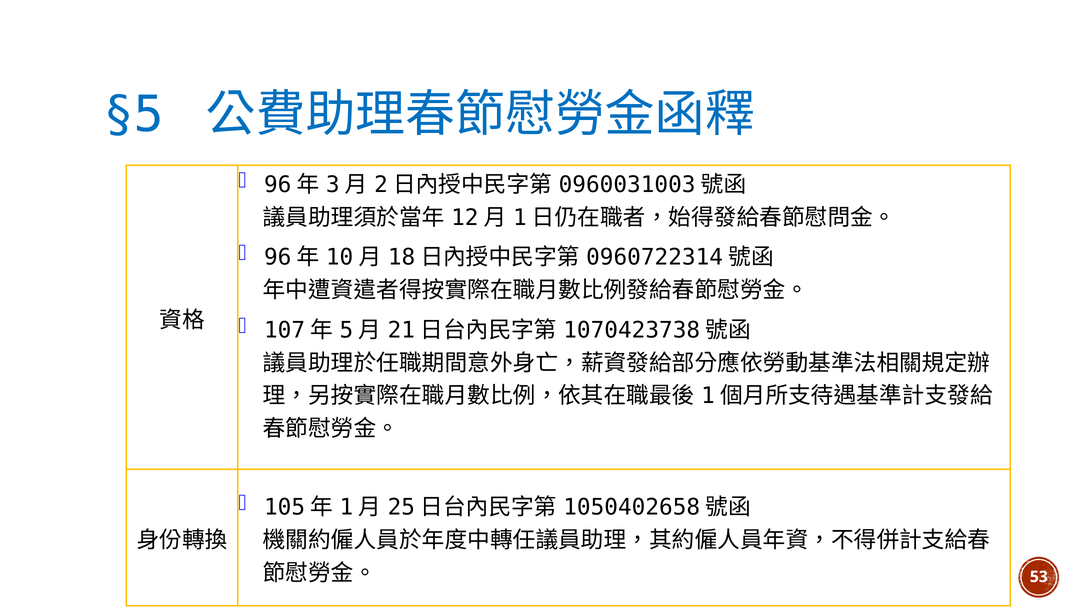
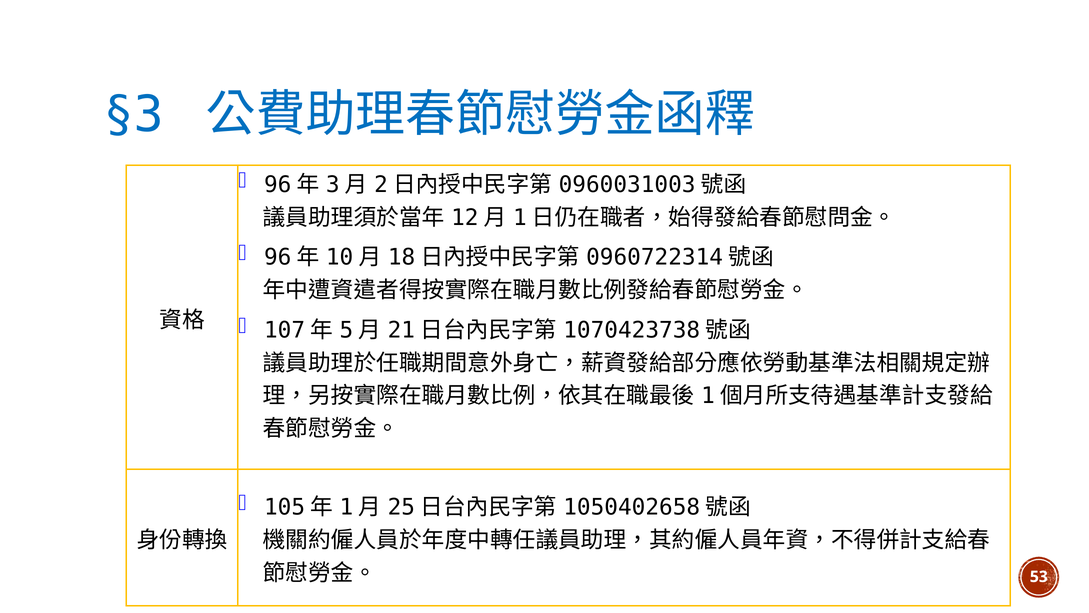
§5: §5 -> §3 (134, 115)
